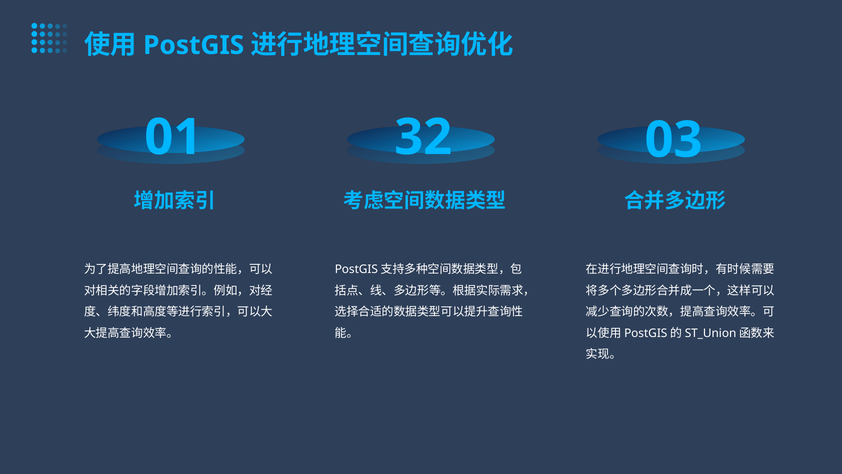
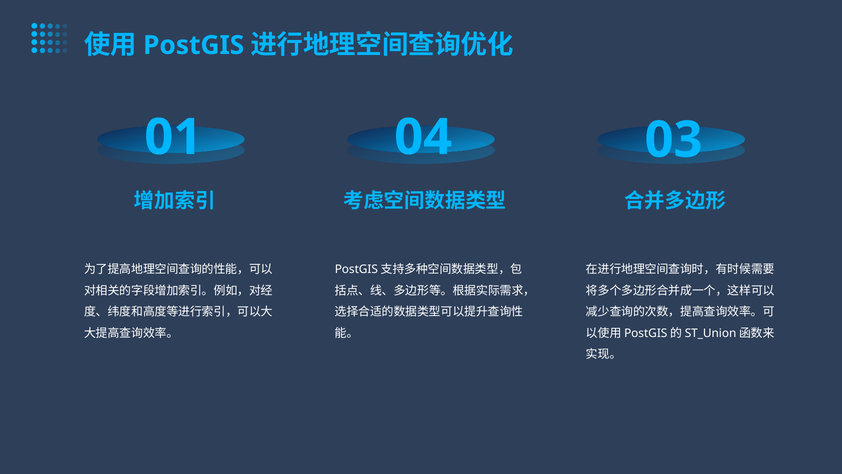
32: 32 -> 04 (423, 137)
